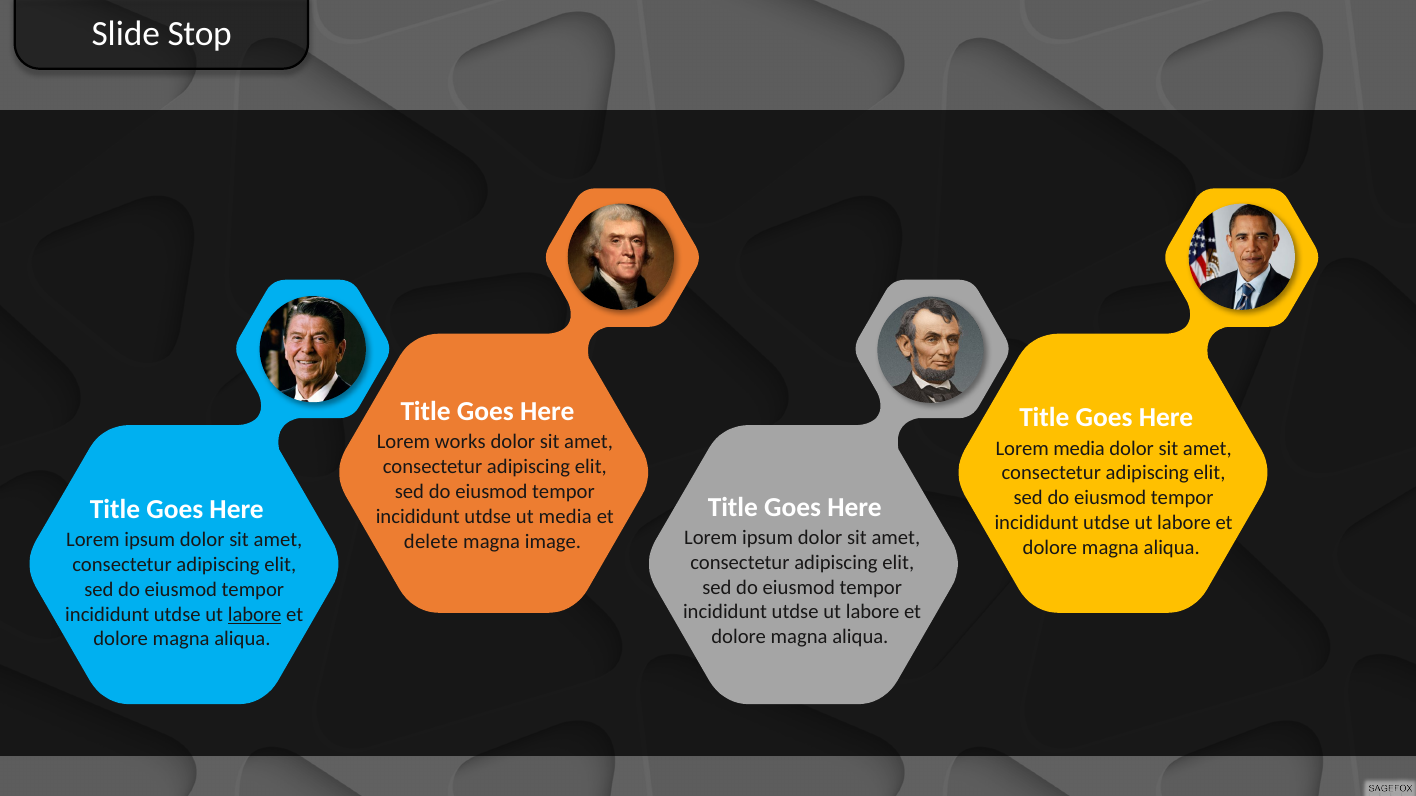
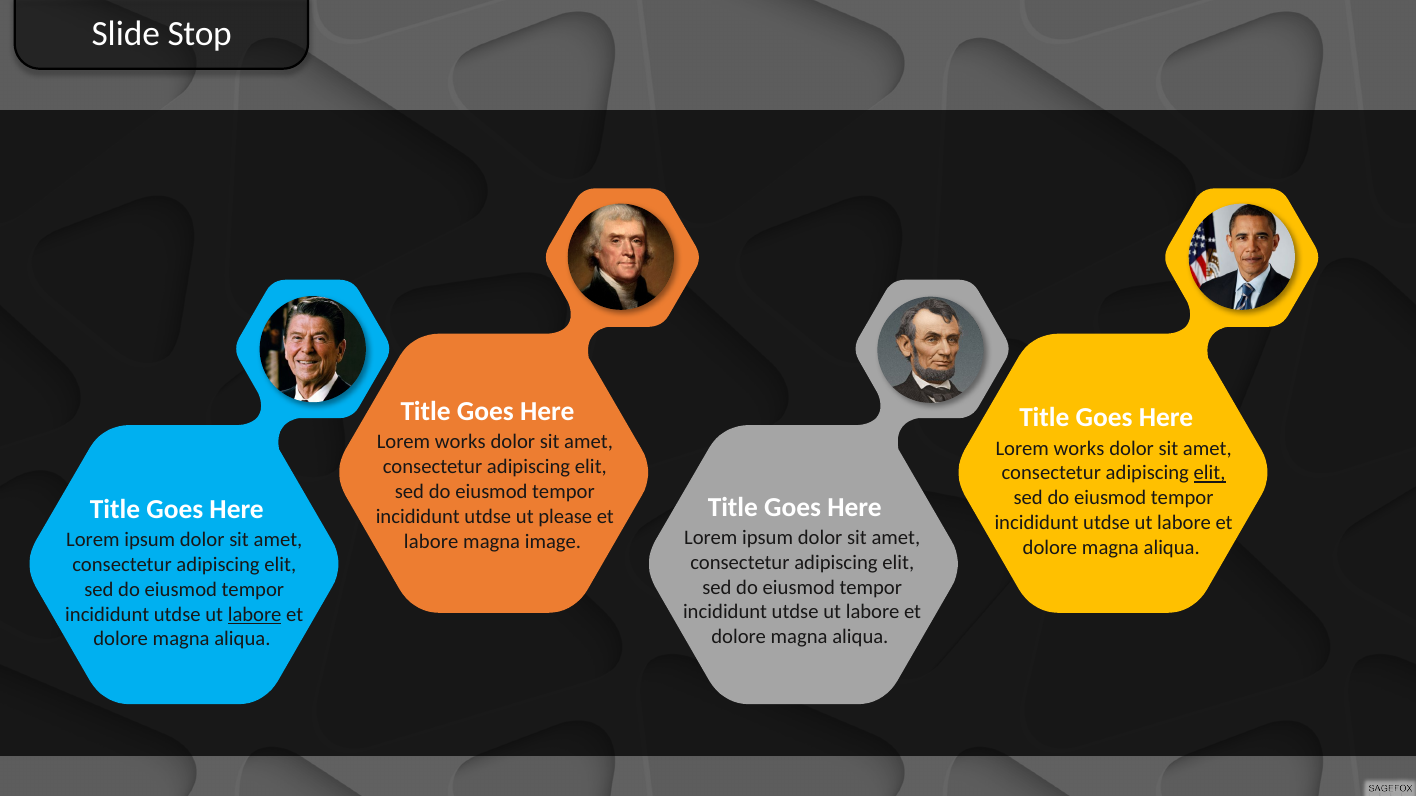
media: media -> works (1079, 449)
elit underline: none -> present (1210, 473)
ut media: media -> please (565, 517)
delete: delete -> labore (431, 542)
